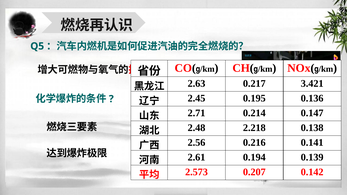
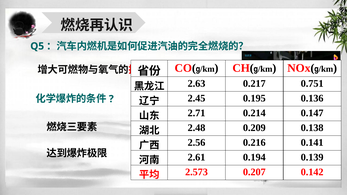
3.421: 3.421 -> 0.751 (312, 84)
2.218: 2.218 -> 0.209 (254, 128)
